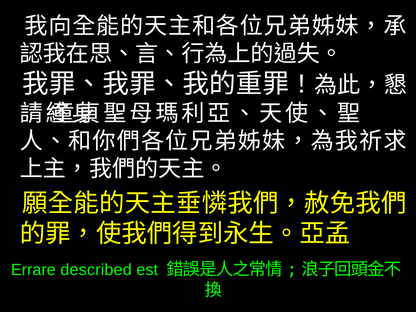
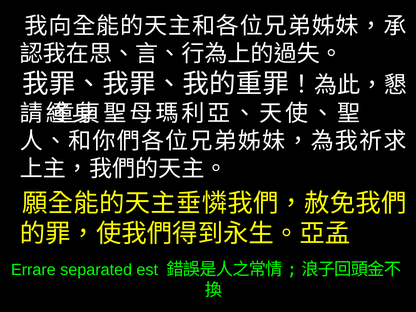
described: described -> separated (96, 270)
